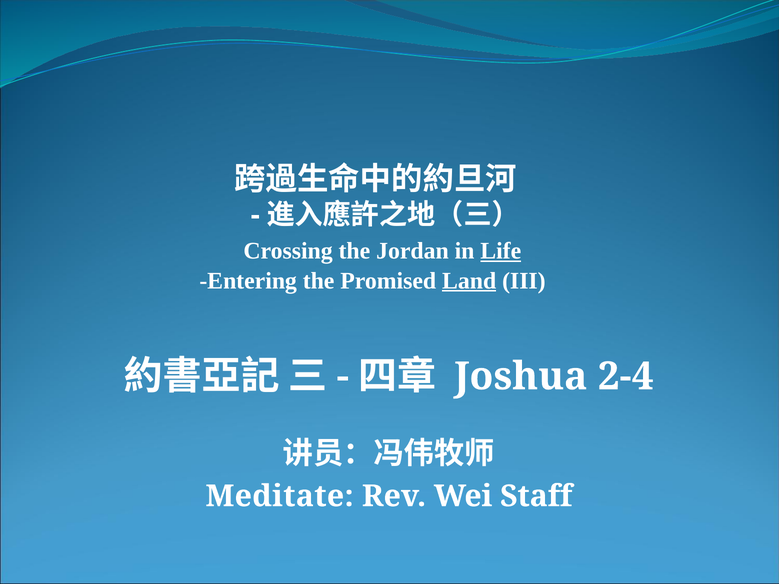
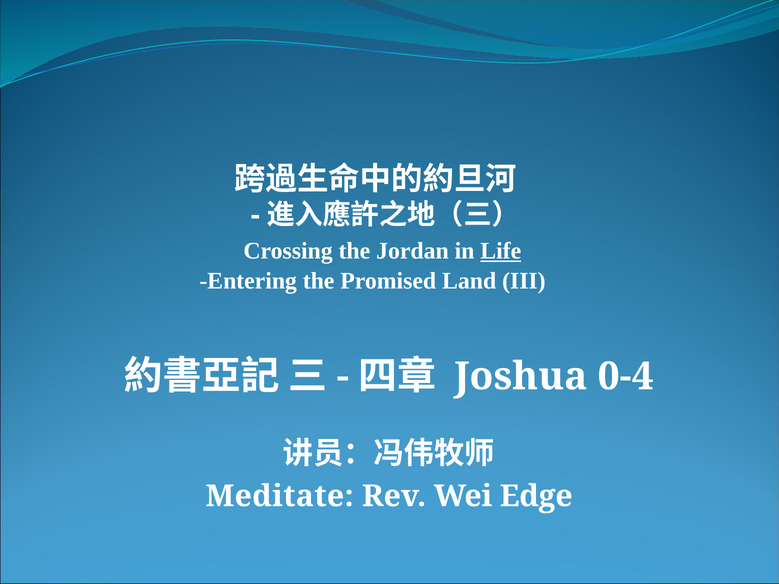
Land underline: present -> none (469, 281)
2-4: 2-4 -> 0-4 (626, 377)
Staff: Staff -> Edge (536, 496)
